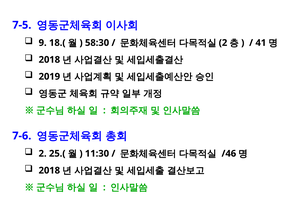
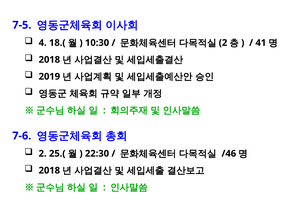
9: 9 -> 4 (43, 43)
58:30: 58:30 -> 10:30 (97, 43)
11:30: 11:30 -> 22:30 (97, 153)
